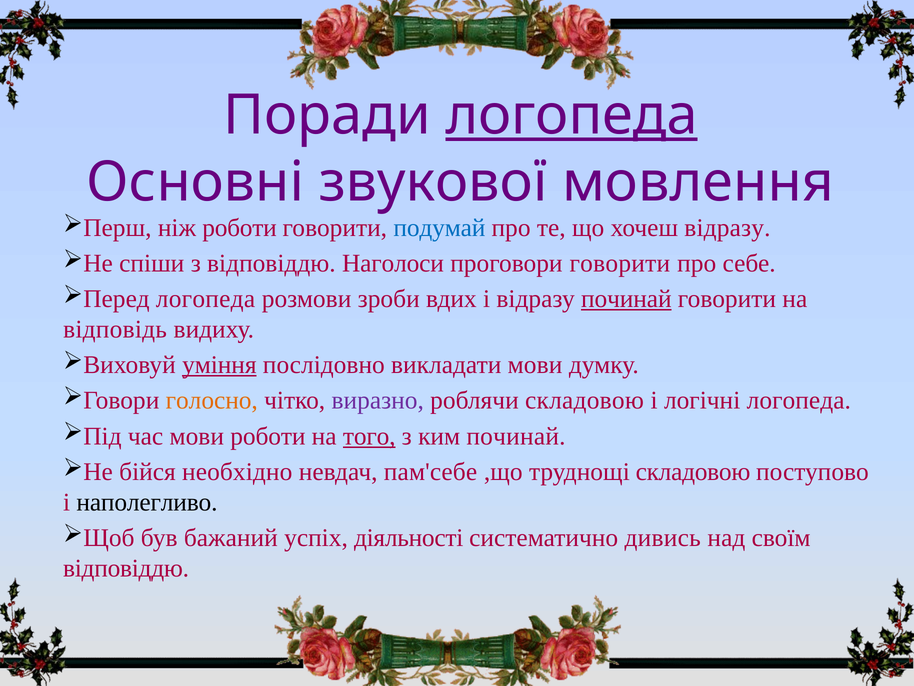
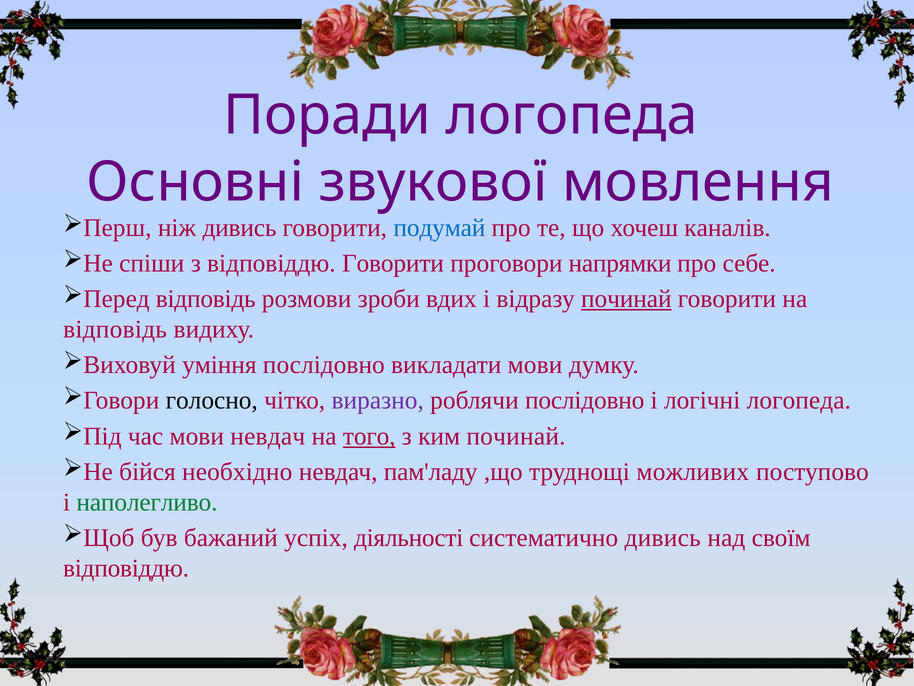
логопеда underline: present -> none (572, 115)
ніж роботи: роботи -> дивись (239, 228)
хочеш відразу: відразу -> каналів (728, 228)
відповіддю Наголоси: Наголоси -> Говорити (393, 263)
проговори говорити: говорити -> напрямки (620, 263)
логопеда: логопеда -> відповідь (206, 299)
уміння underline: present -> none (219, 365)
голосно colour: orange -> black (212, 400)
роблячи складовою: складовою -> послідовно (585, 400)
мови роботи: роботи -> невдач (268, 436)
пам'себе: пам'себе -> пам'ладу (431, 471)
труднощі складовою: складовою -> можливих (693, 471)
наполегливо colour: black -> green (147, 502)
